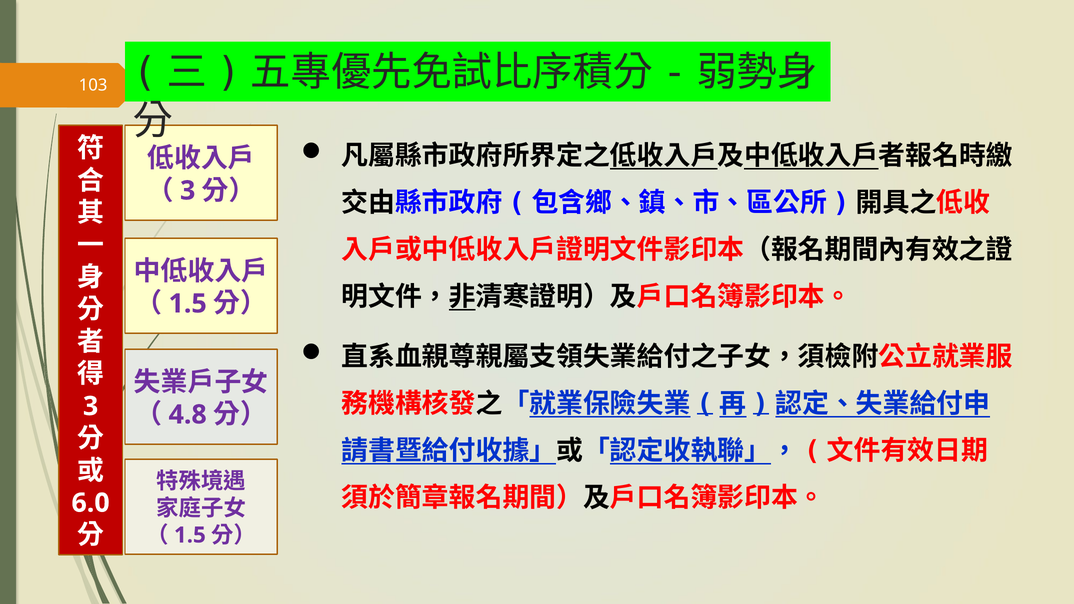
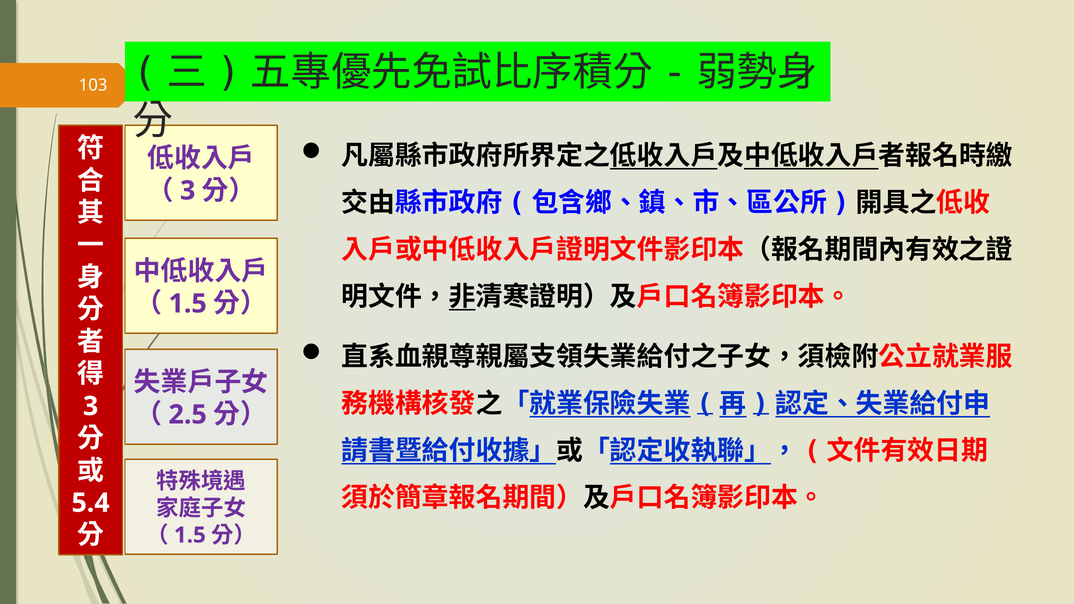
4.8: 4.8 -> 2.5 (188, 415)
6.0: 6.0 -> 5.4 (91, 503)
